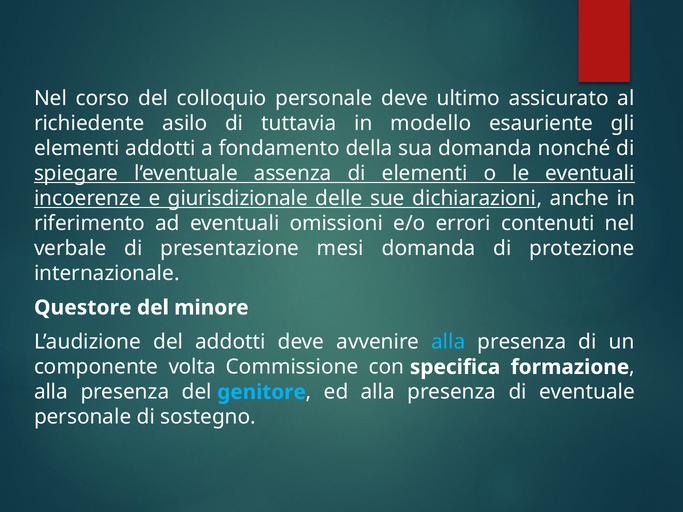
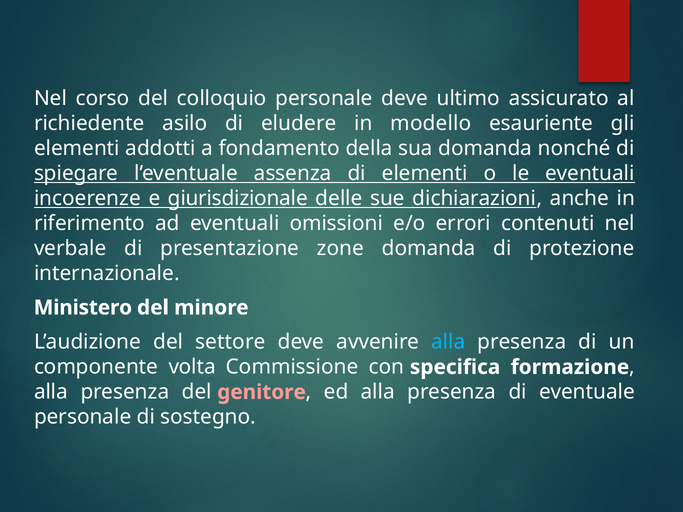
tuttavia: tuttavia -> eludere (299, 123)
mesi: mesi -> zone (340, 248)
Questore: Questore -> Ministero (83, 308)
del addotti: addotti -> settore (230, 342)
genitore colour: light blue -> pink (262, 392)
